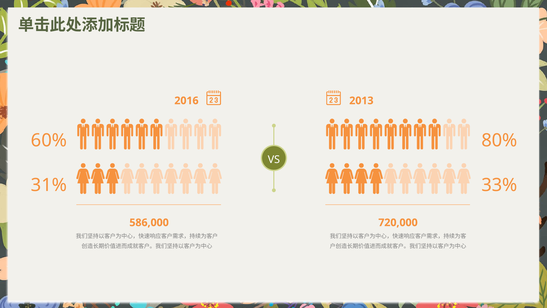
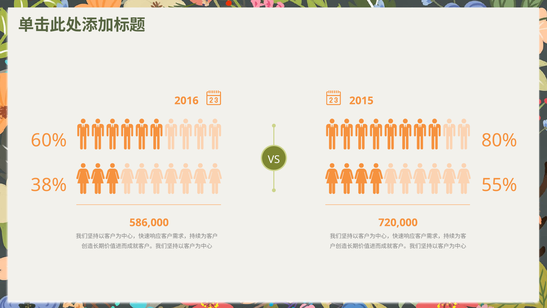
2013: 2013 -> 2015 (361, 101)
31%: 31% -> 38% (49, 185)
33%: 33% -> 55% (499, 185)
